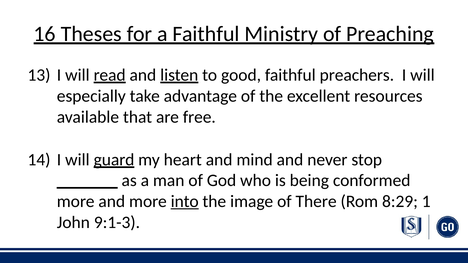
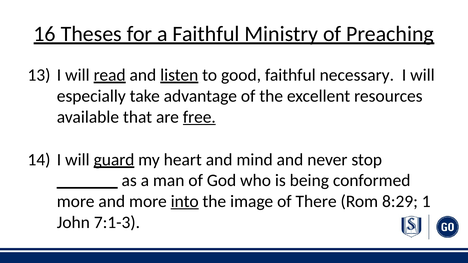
preachers: preachers -> necessary (357, 75)
free underline: none -> present (199, 117)
9:1-3: 9:1-3 -> 7:1-3 (117, 223)
